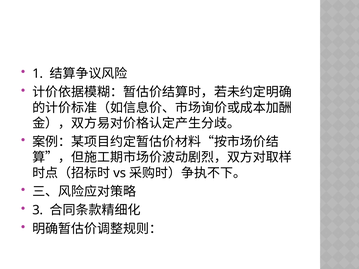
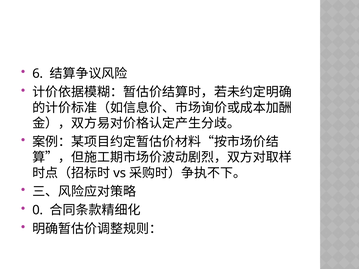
1: 1 -> 6 (38, 74)
3: 3 -> 0 (38, 210)
